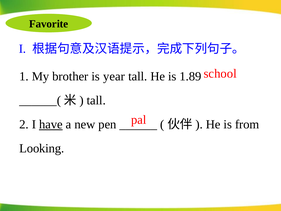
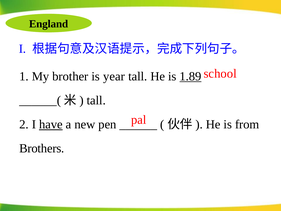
Favorite: Favorite -> England (49, 24)
1.89 underline: none -> present (190, 76)
Looking: Looking -> Brothers (42, 148)
